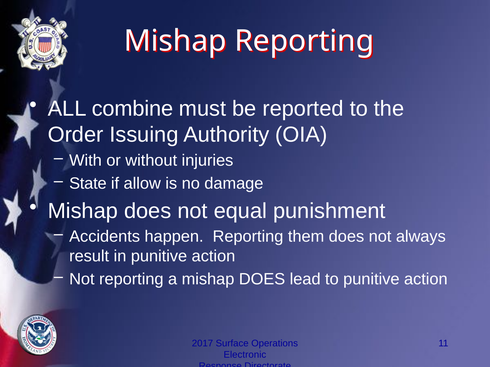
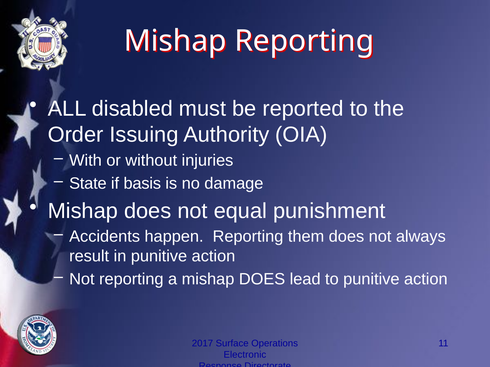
combine: combine -> disabled (132, 109)
allow: allow -> basis (142, 184)
